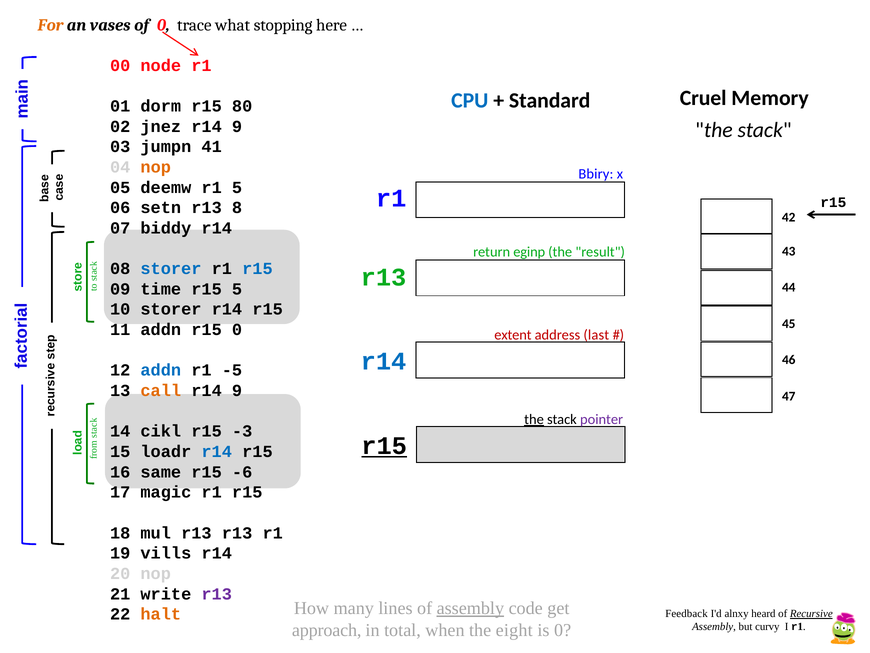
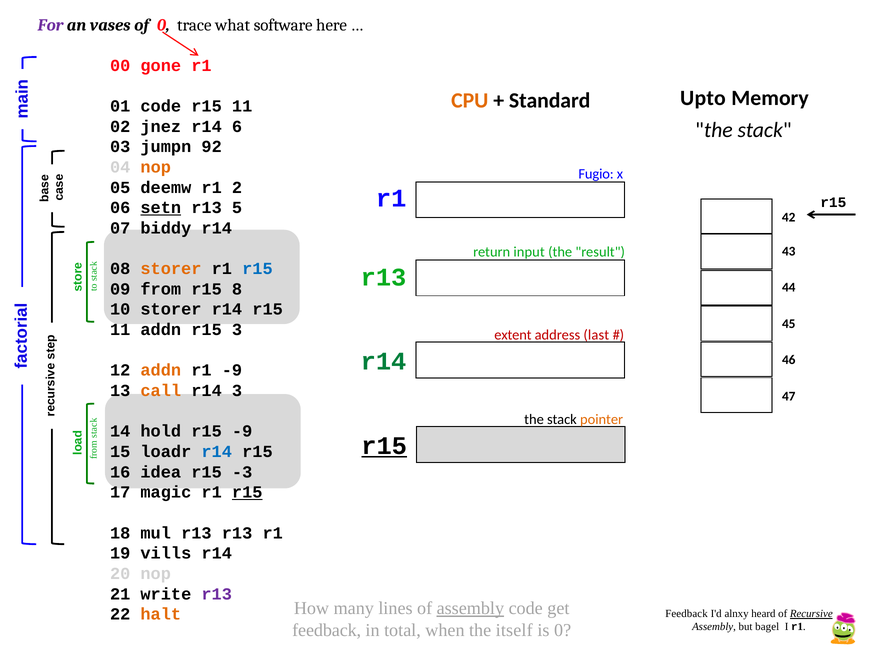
For colour: orange -> purple (50, 25)
stopping: stopping -> software (283, 25)
node: node -> gone (161, 65)
Cruel: Cruel -> Upto (703, 98)
CPU colour: blue -> orange (470, 100)
01 dorm: dorm -> code (161, 106)
80: 80 -> 11 (242, 106)
9: 9 -> 6 (237, 126)
41: 41 -> 92 (212, 147)
Bbiry: Bbiry -> Fugio (596, 174)
r1 5: 5 -> 2 (237, 187)
setn underline: none -> present (161, 208)
8: 8 -> 5 (237, 208)
eginp: eginp -> input (529, 252)
storer colour: blue -> orange (171, 269)
time: time -> from (161, 289)
r15 5: 5 -> 8 (237, 289)
r15 0: 0 -> 3 (237, 329)
r14 colour: blue -> green (384, 361)
addn colour: blue -> orange (161, 370)
r1 -5: -5 -> -9 (232, 370)
9: 9 -> 3 (237, 390)
the underline: present -> none (534, 419)
pointer colour: purple -> orange (602, 419)
cikl: cikl -> hold (161, 431)
r15 -3: -3 -> -9 (242, 431)
same: same -> idea (161, 472)
-6: -6 -> -3 (242, 472)
r15 underline: none -> present (247, 492)
curvy: curvy -> bagel (767, 626)
approach: approach -> feedback (327, 630)
eight: eight -> itself (514, 630)
